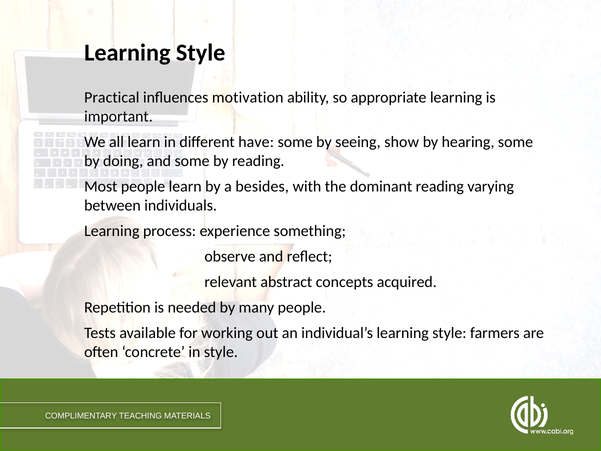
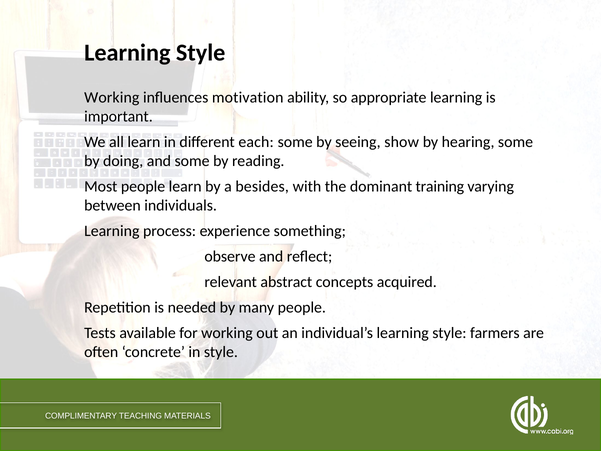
Practical: Practical -> Working (112, 97)
have: have -> each (256, 142)
dominant reading: reading -> training (440, 186)
